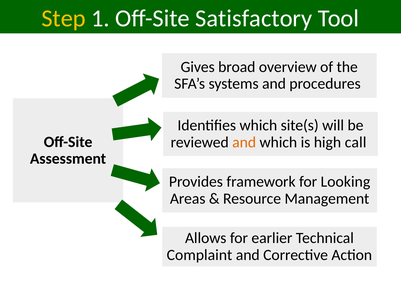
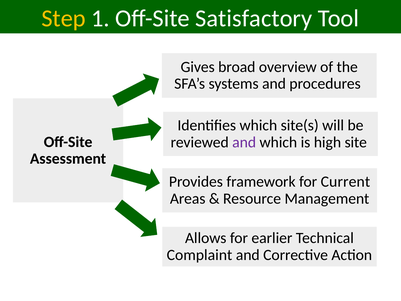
and colour: orange -> purple (244, 142)
call: call -> site (356, 142)
Looking: Looking -> Current (345, 182)
